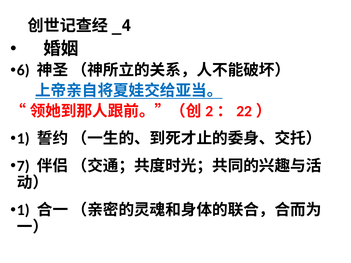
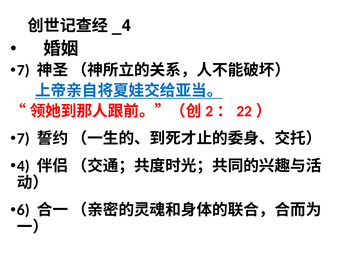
6: 6 -> 7 (23, 70)
1: 1 -> 7 (23, 139)
7: 7 -> 4 (23, 166)
1: 1 -> 6 (23, 210)
